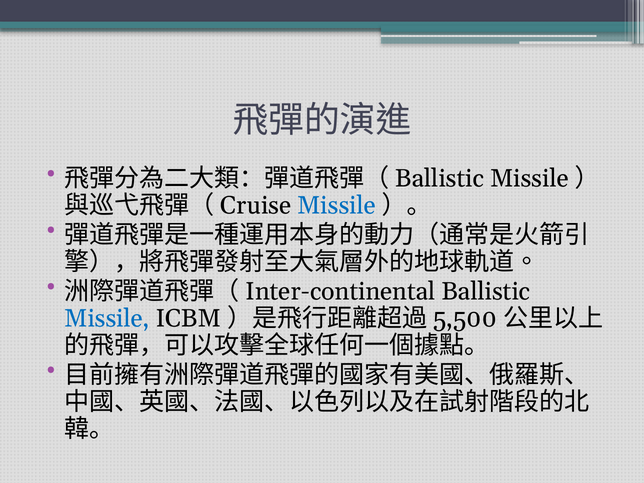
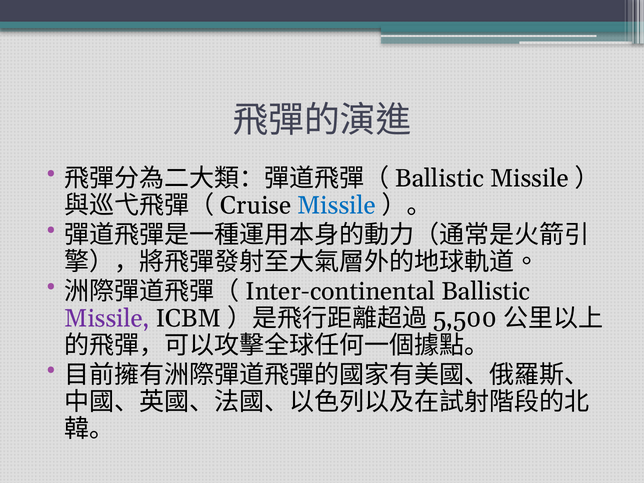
Missile colour: blue -> purple (107, 318)
